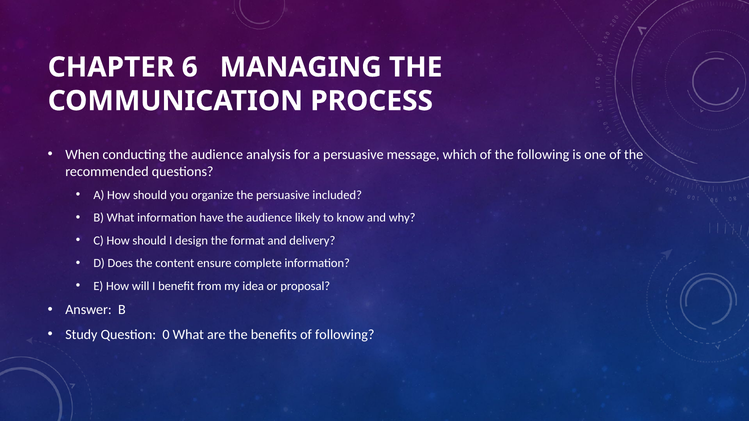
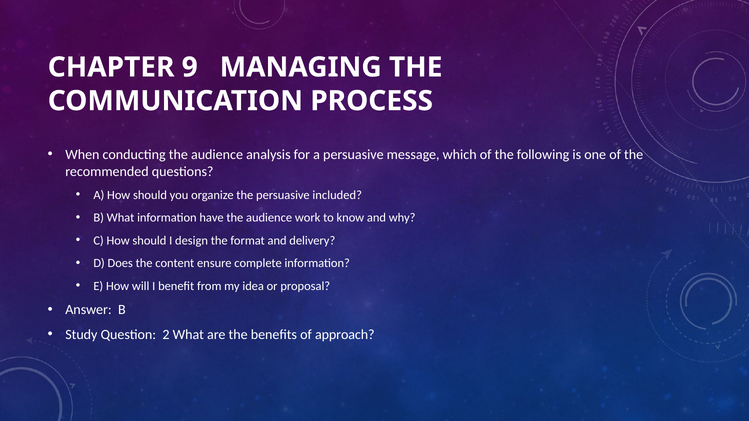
6: 6 -> 9 (190, 67)
likely: likely -> work (308, 218)
0: 0 -> 2 (166, 335)
of following: following -> approach (345, 335)
